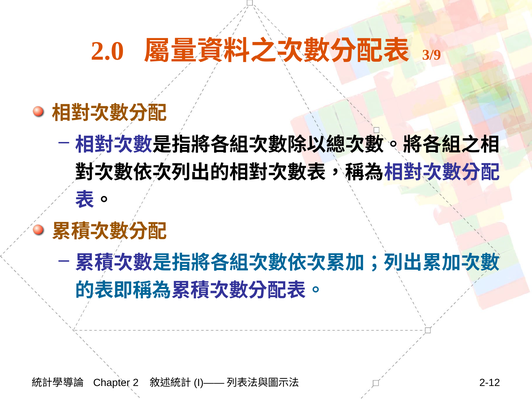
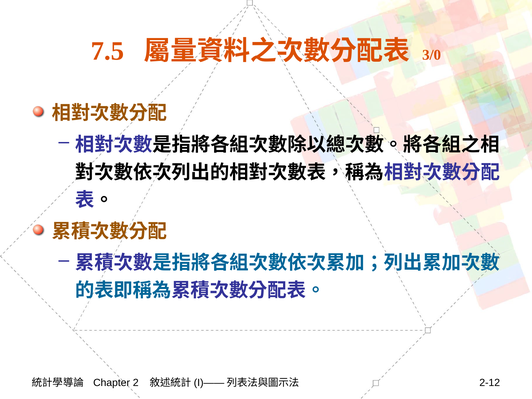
2.0: 2.0 -> 7.5 (108, 51)
3/9: 3/9 -> 3/0 (432, 55)
